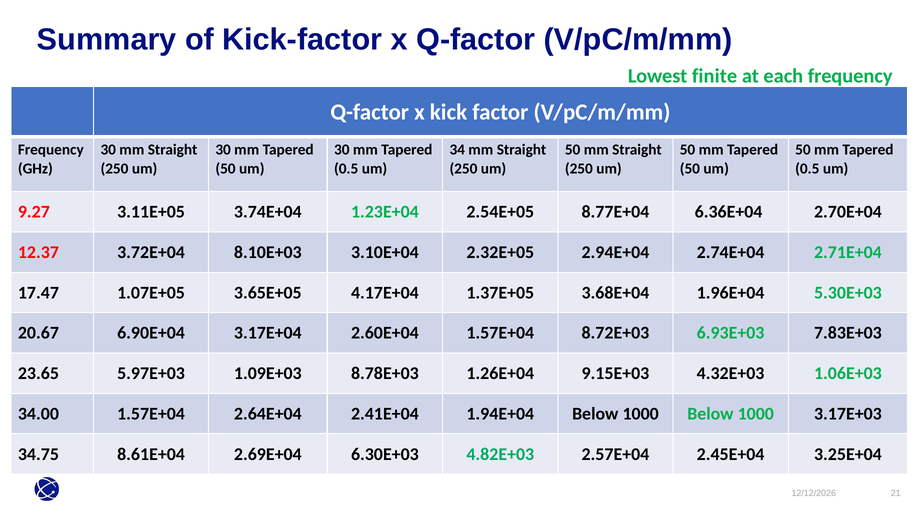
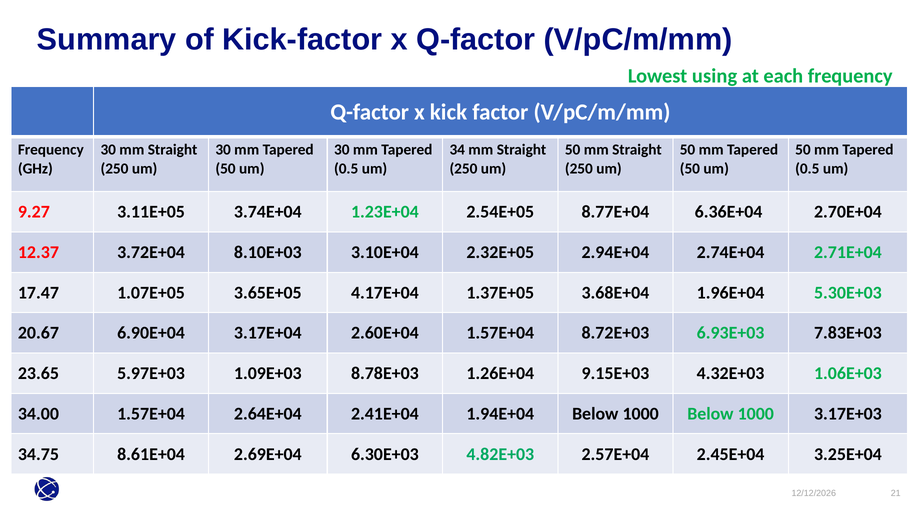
finite: finite -> using (715, 76)
